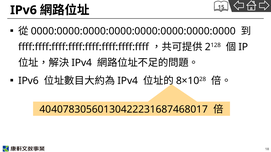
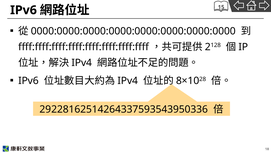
40407830560130422231687468017: 40407830560130422231687468017 -> 29228162514264337593543950336 (124, 110)
